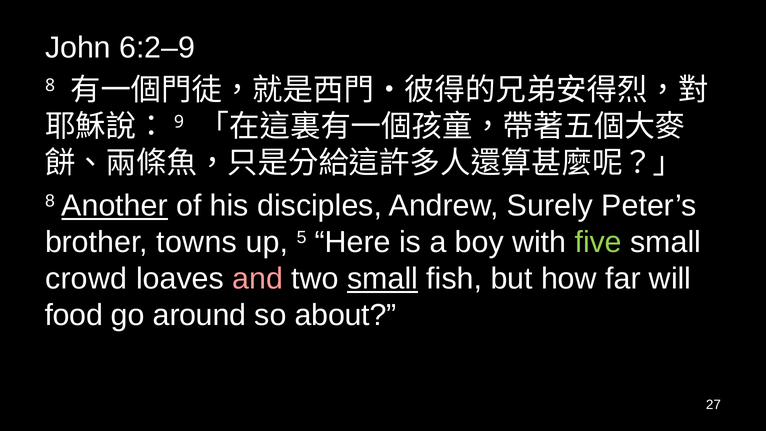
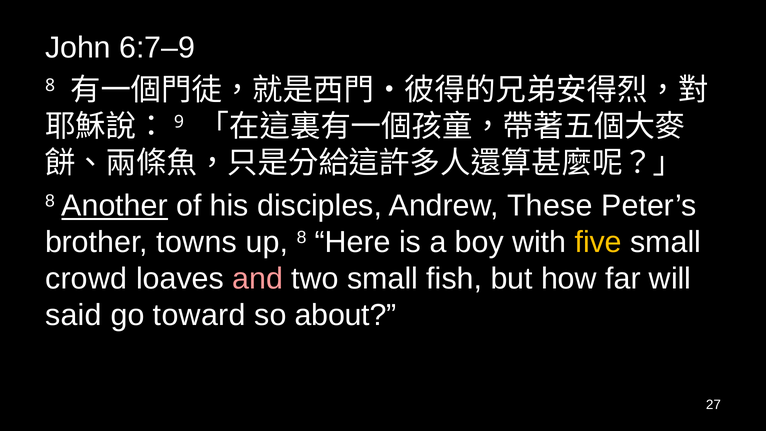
6:2–9: 6:2–9 -> 6:7–9 (157, 48)
Surely: Surely -> These (550, 206)
up 5: 5 -> 8 (302, 237)
five colour: light green -> yellow (598, 242)
small underline: present -> none (383, 279)
food: food -> said (74, 315)
around: around -> toward (199, 315)
